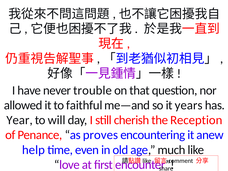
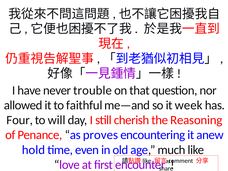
years: years -> week (189, 105)
Year: Year -> Four (20, 120)
Reception: Reception -> Reasoning (196, 120)
help: help -> hold (33, 150)
